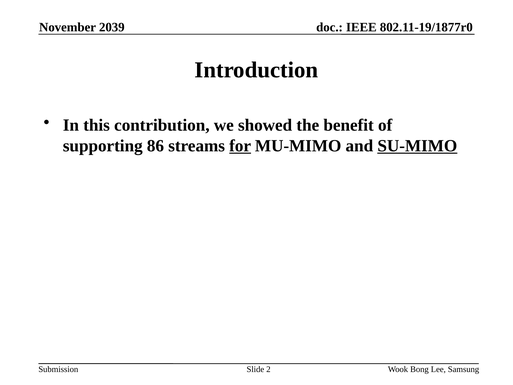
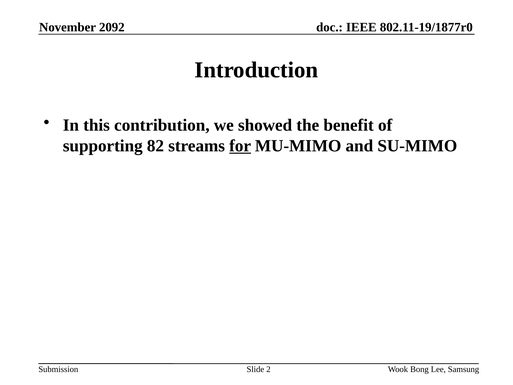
2039: 2039 -> 2092 (112, 27)
86: 86 -> 82 (155, 146)
SU-MIMO underline: present -> none (417, 146)
